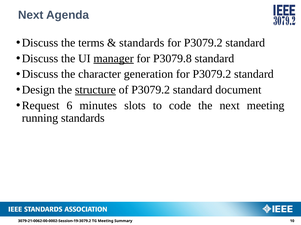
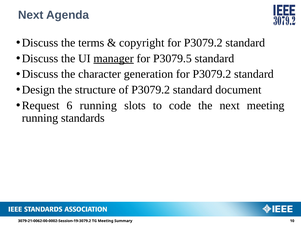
standards: standards -> copyright (142, 43)
P3079.8: P3079.8 -> P3079.5 (172, 59)
structure underline: present -> none (95, 90)
6 minutes: minutes -> running (98, 106)
